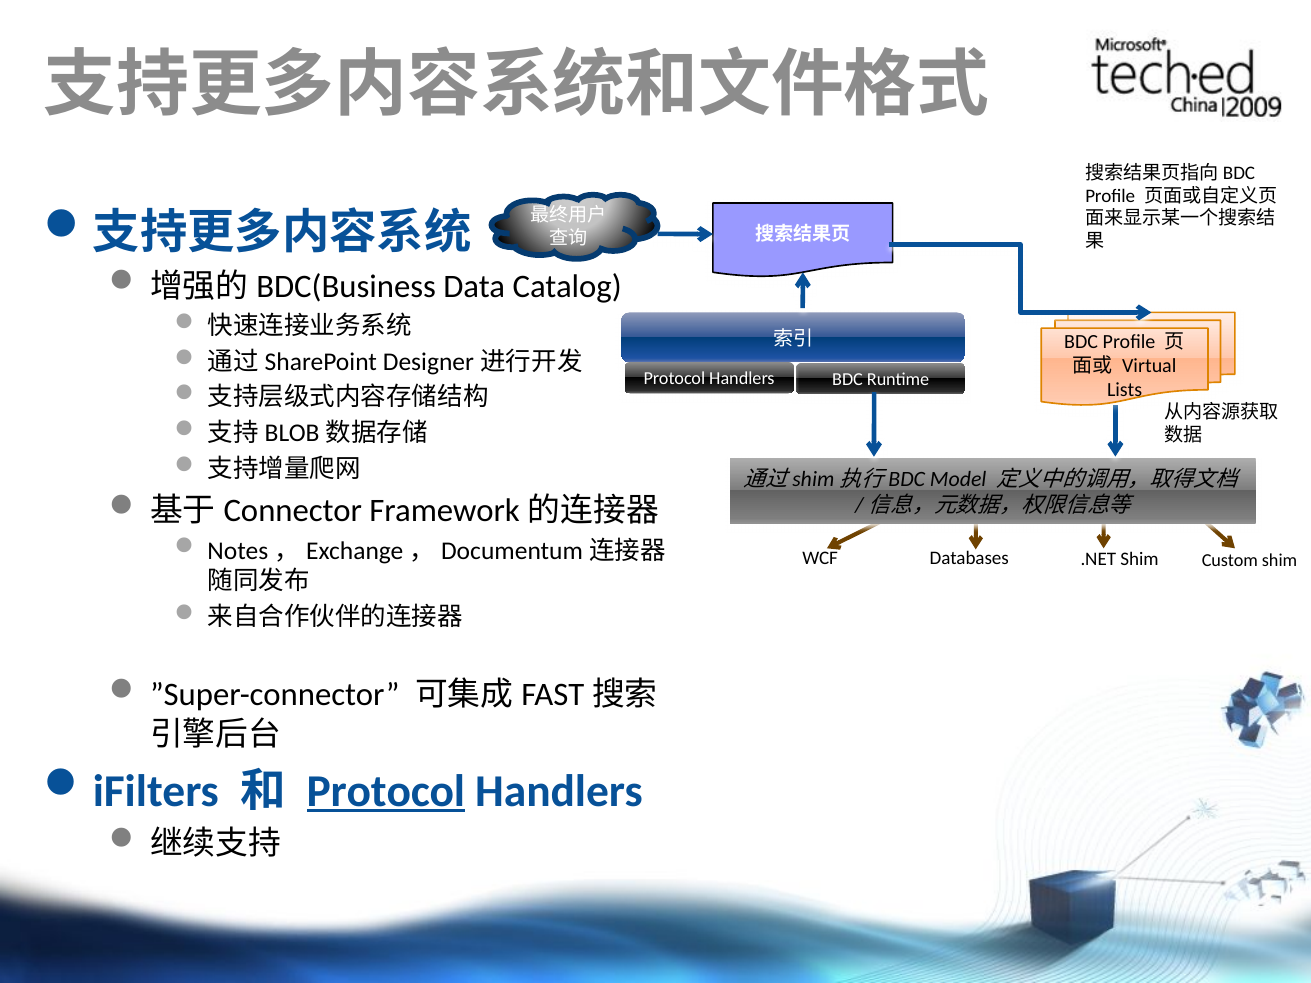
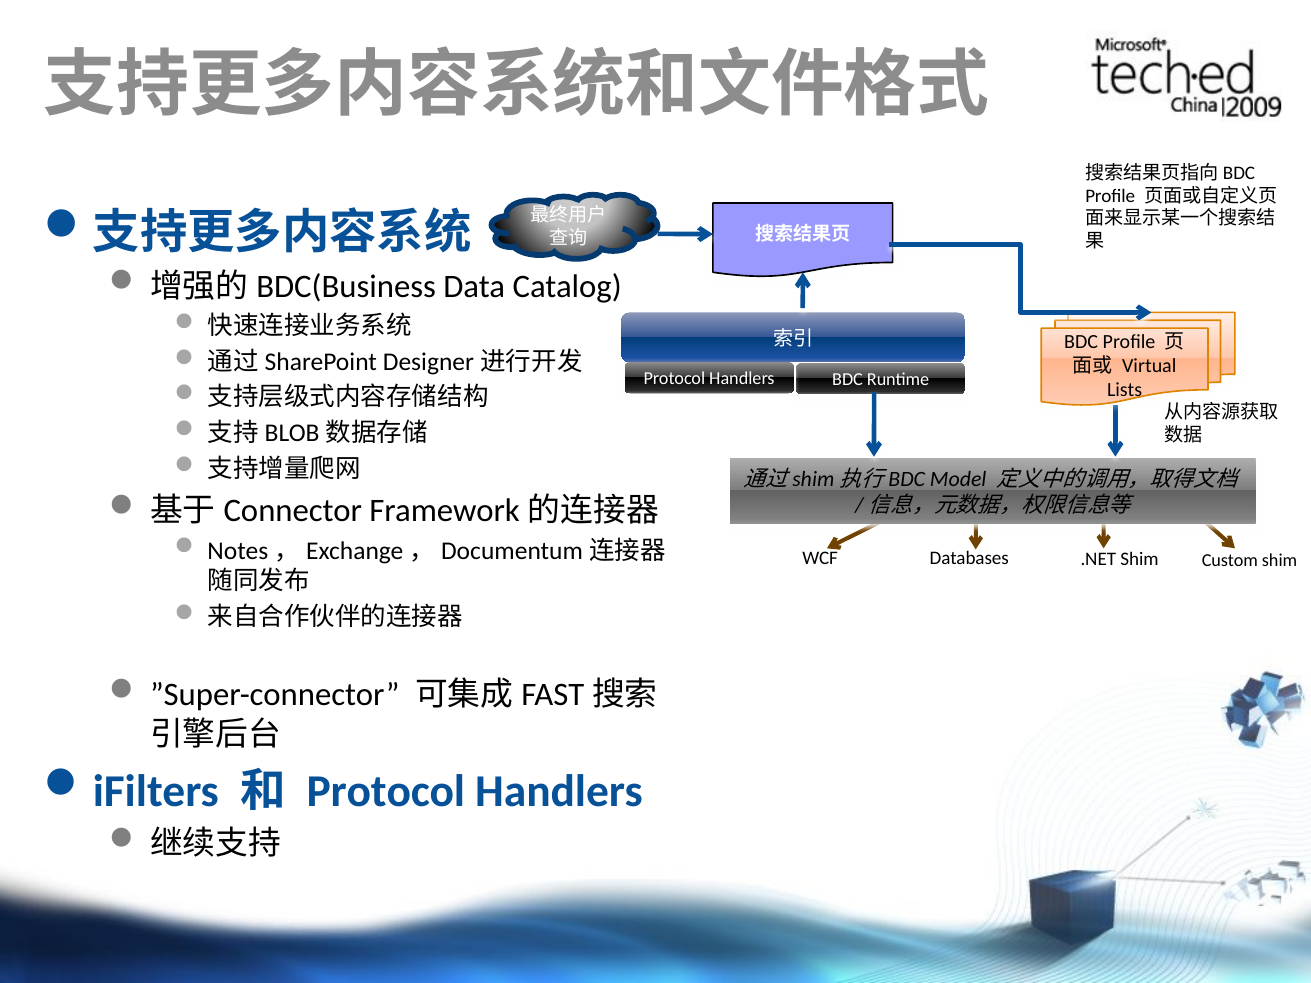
Protocol underline: present -> none (386, 791)
